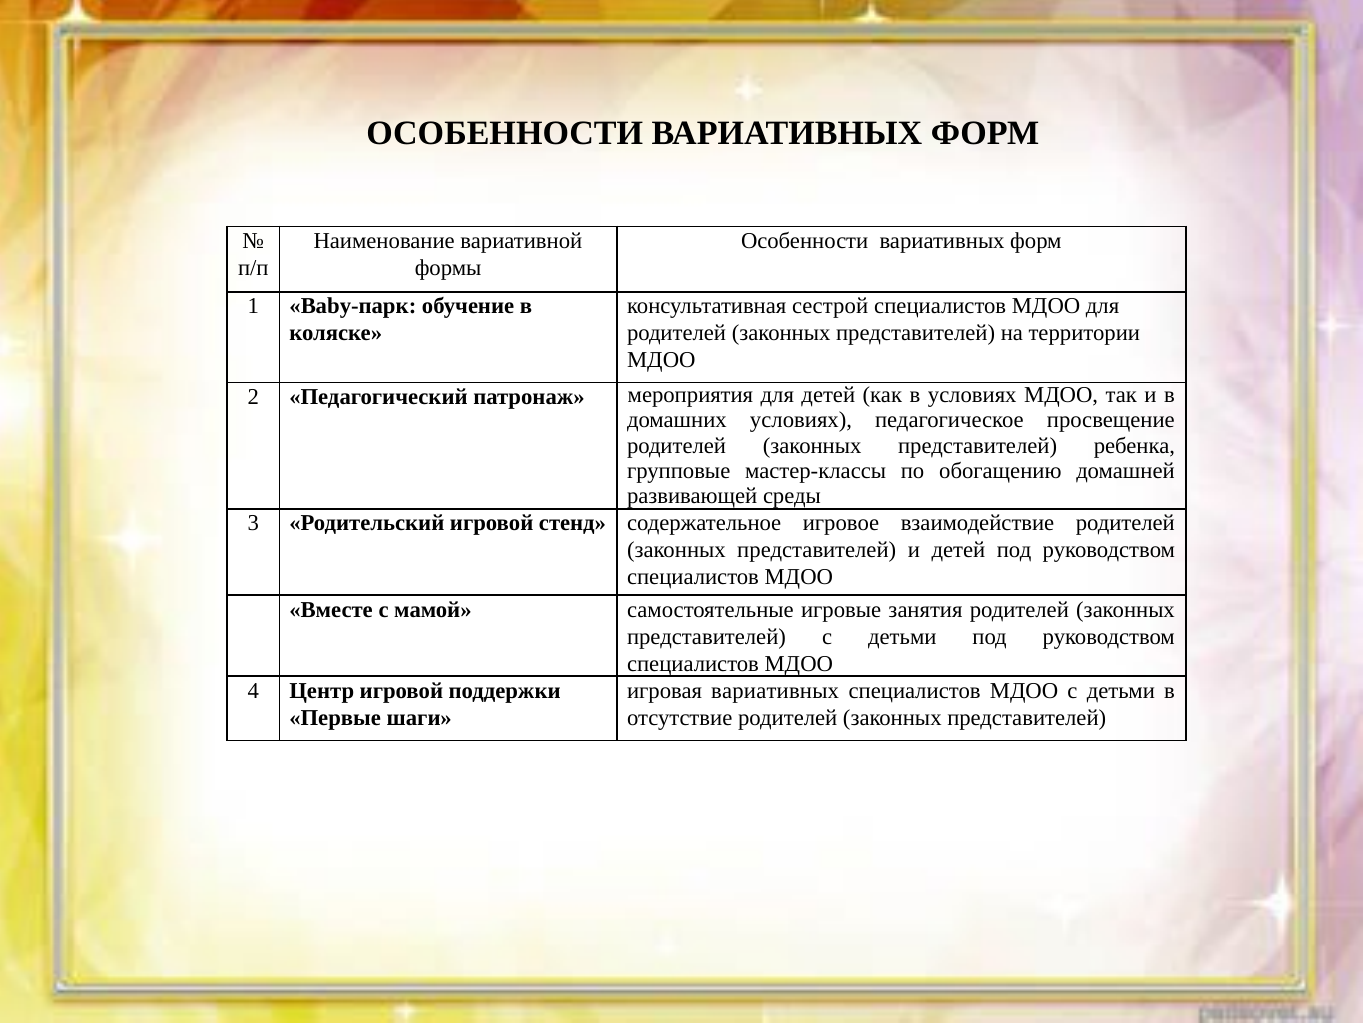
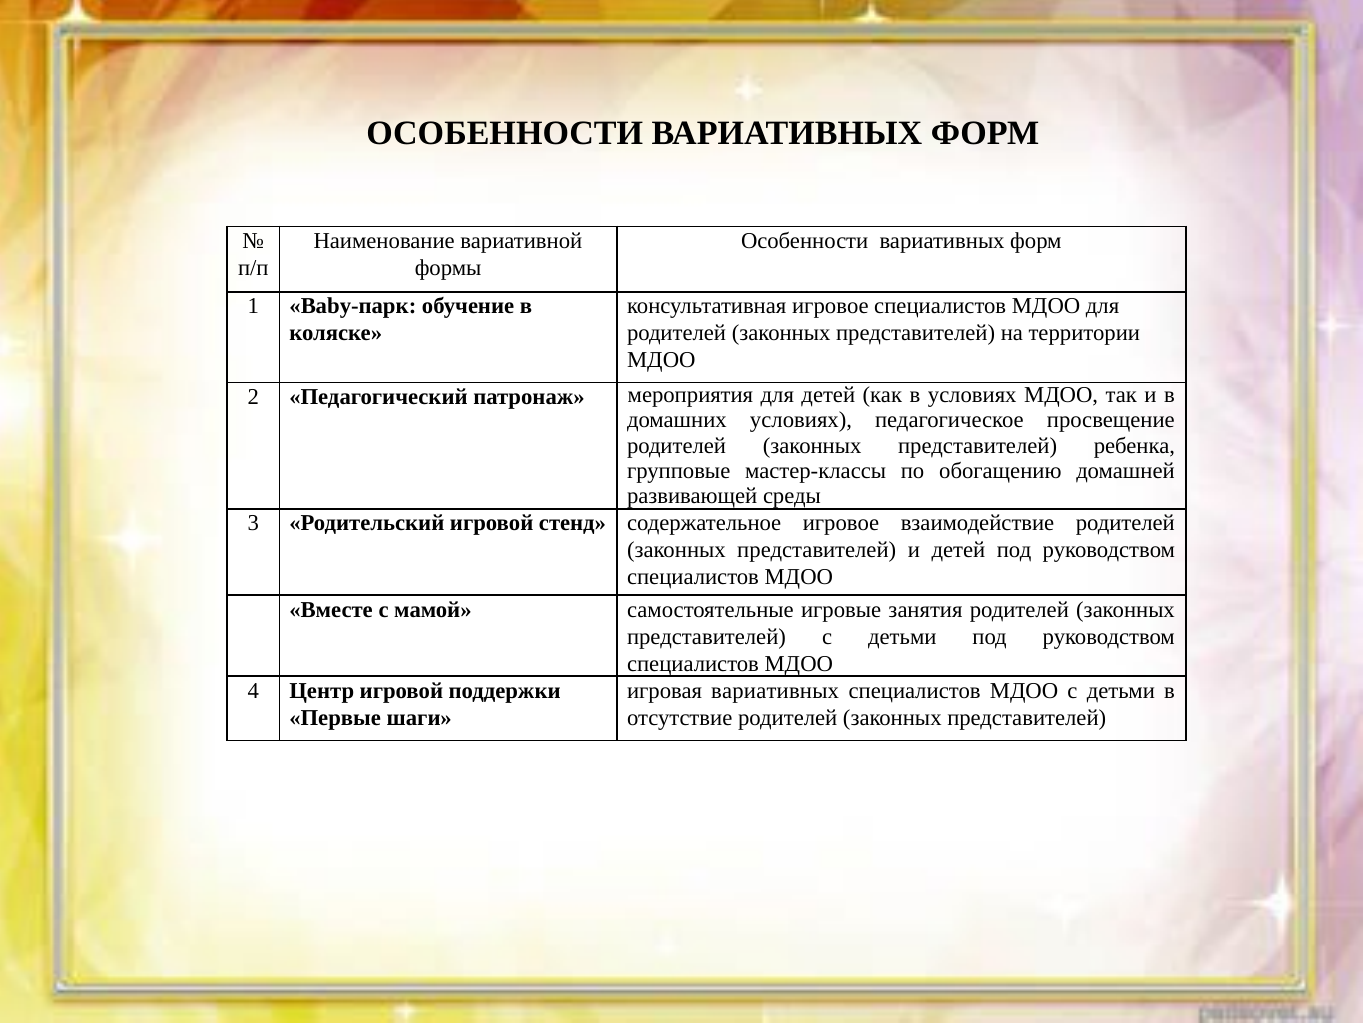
консультативная сестрой: сестрой -> игровое (830, 306)
